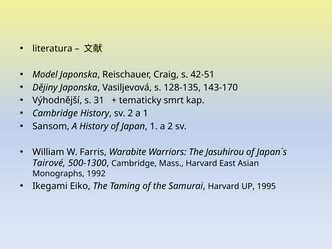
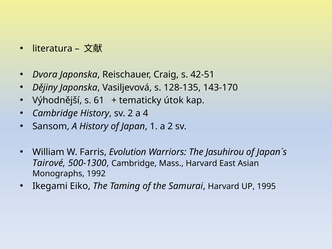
Model: Model -> Dvora (45, 75)
31: 31 -> 61 (99, 100)
smrt: smrt -> útok (174, 100)
a 1: 1 -> 4 (146, 113)
Warabite: Warabite -> Evolution (128, 152)
